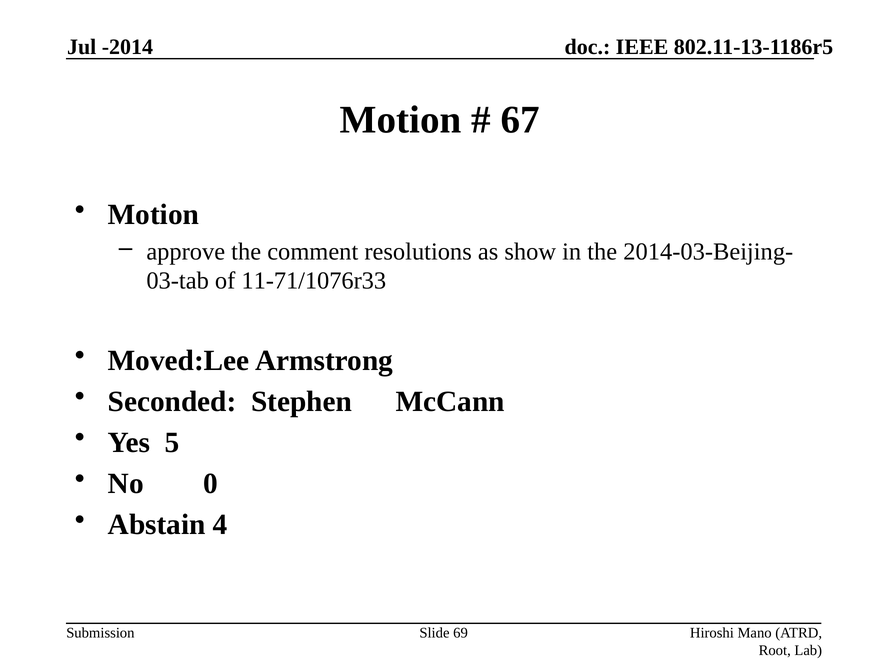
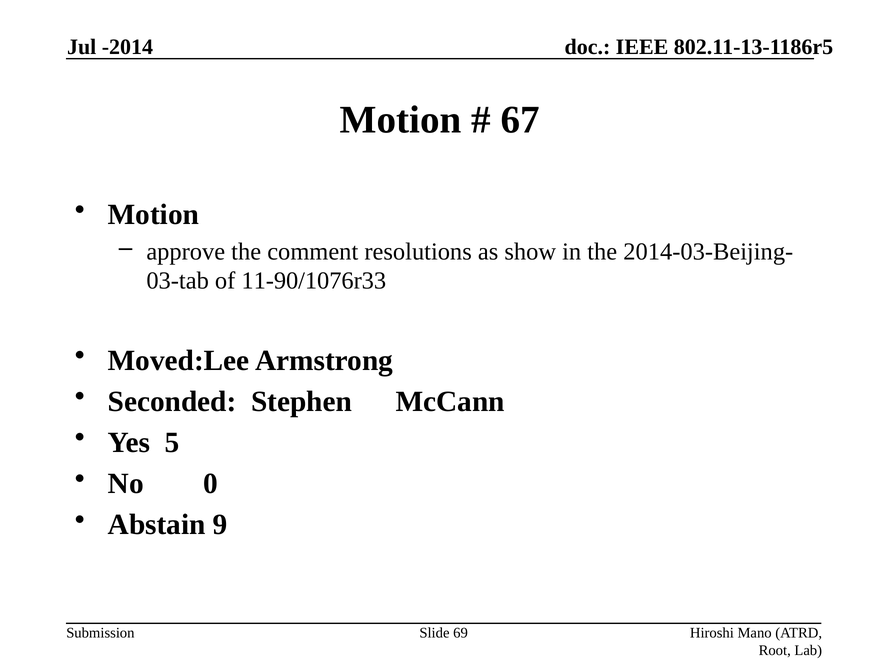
11-71/1076r33: 11-71/1076r33 -> 11-90/1076r33 (314, 281)
4: 4 -> 9 (220, 525)
